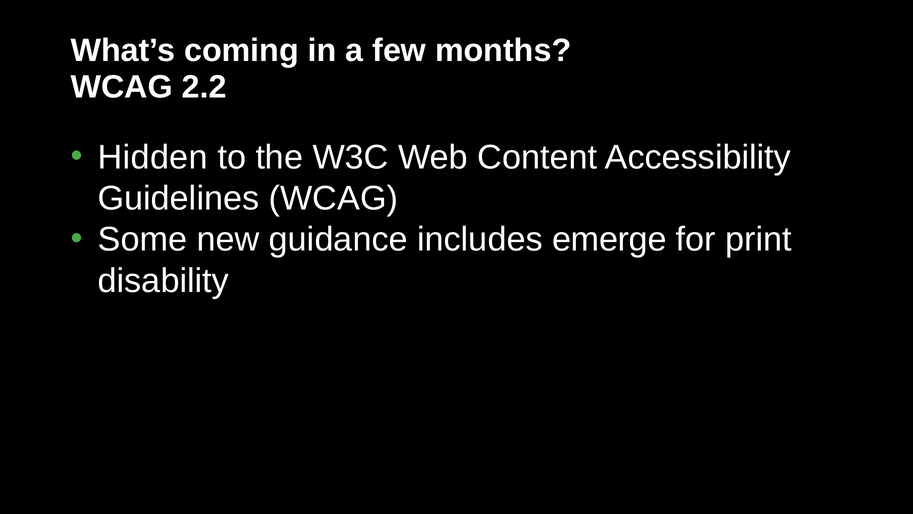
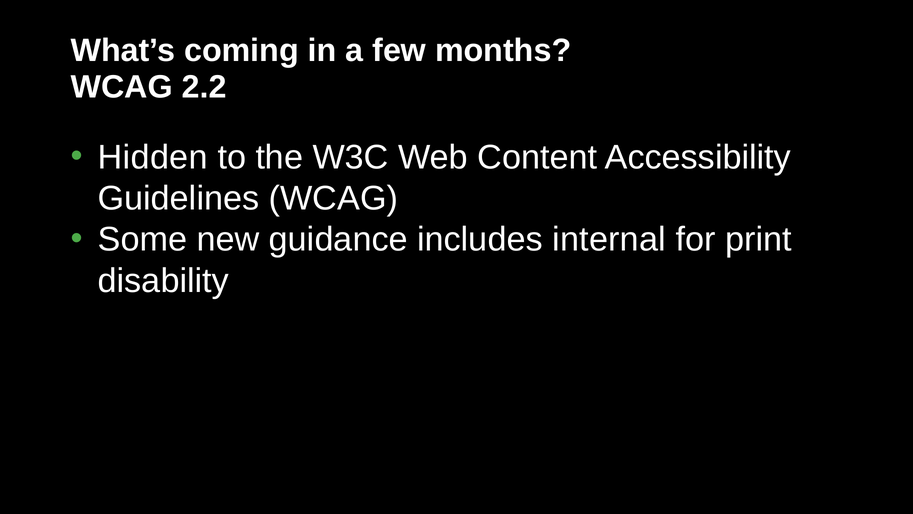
emerge: emerge -> internal (609, 239)
